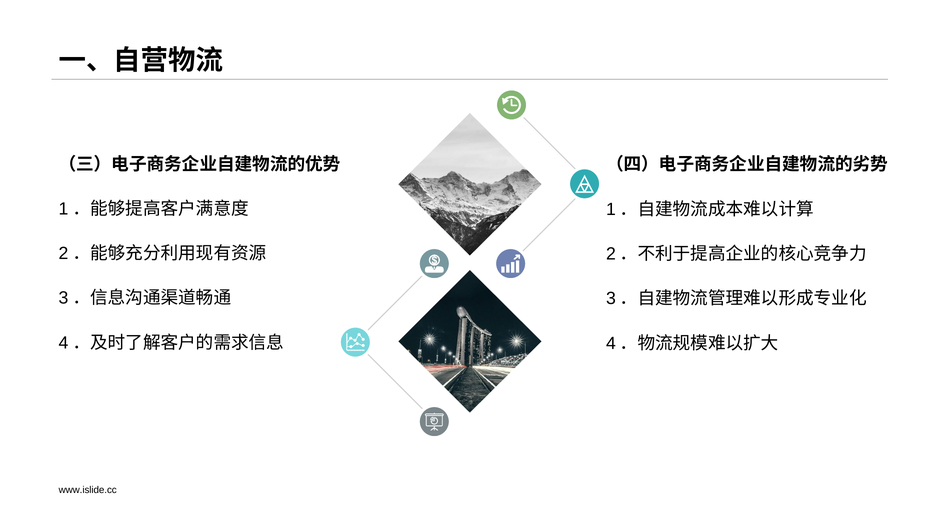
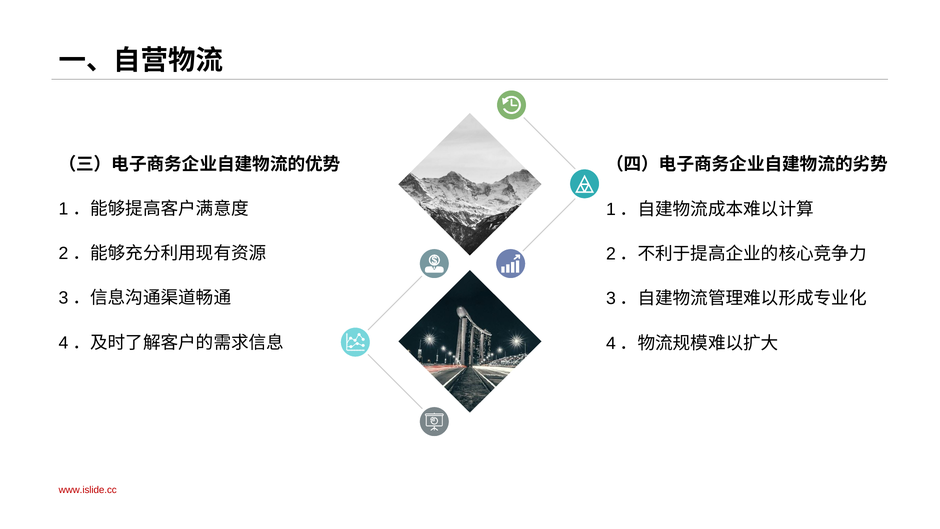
www.islide.cc colour: black -> red (88, 490)
